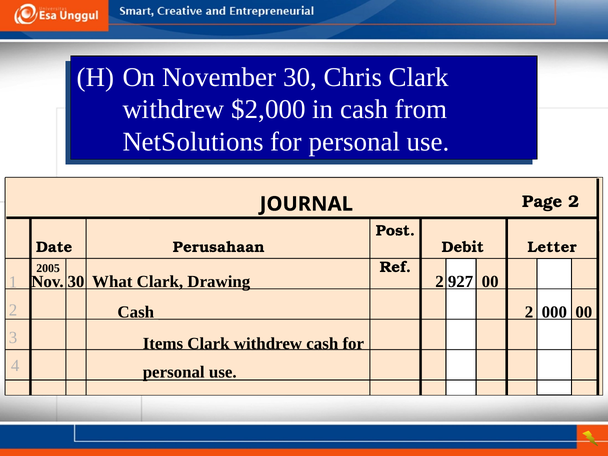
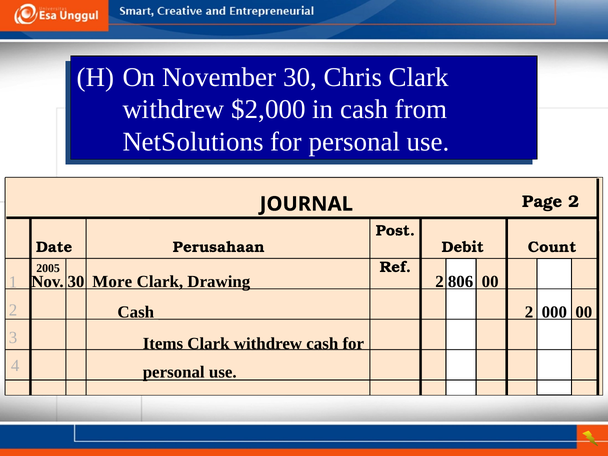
Letter: Letter -> Count (552, 247)
What: What -> More (112, 282)
927: 927 -> 806 (461, 282)
